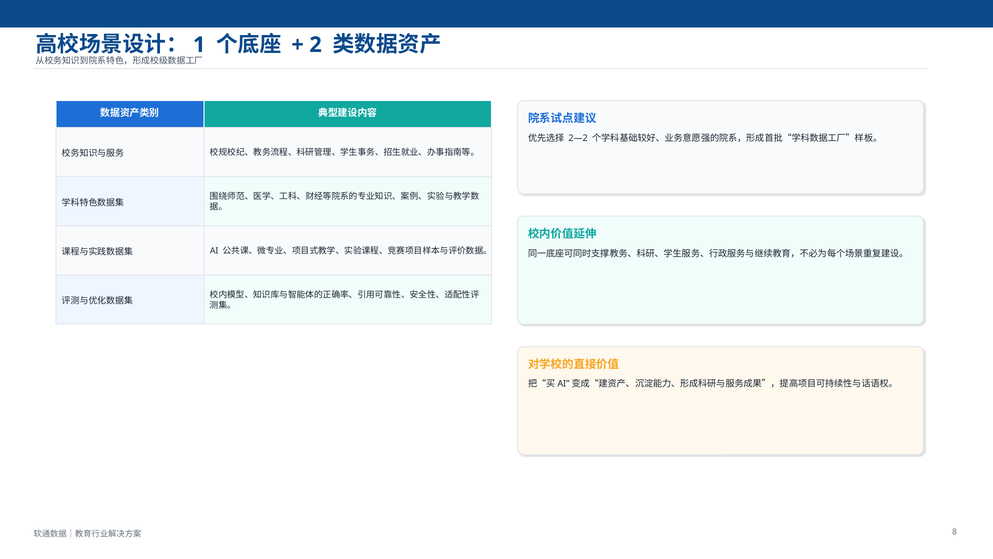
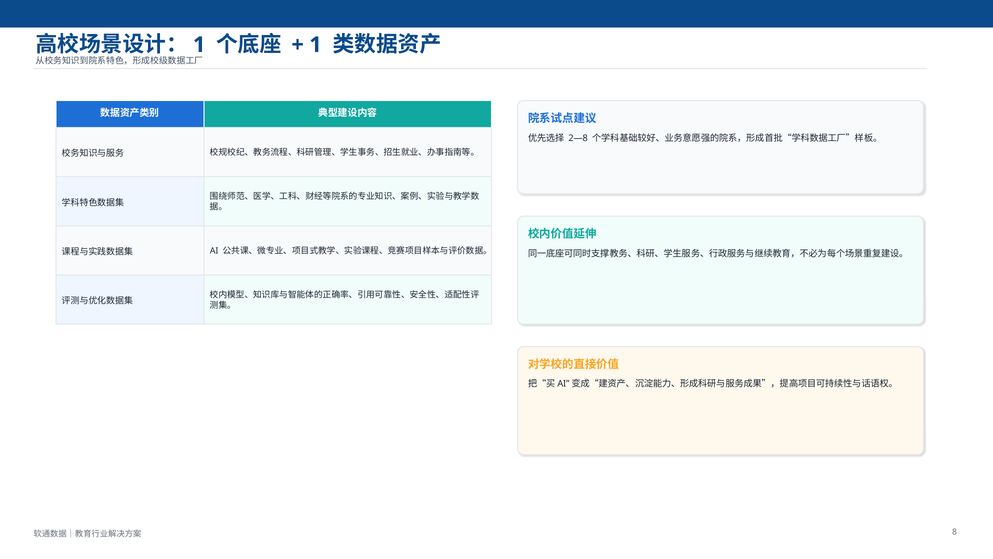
2: 2 -> 1 (316, 45)
2—2: 2—2 -> 2—8 (578, 138)
